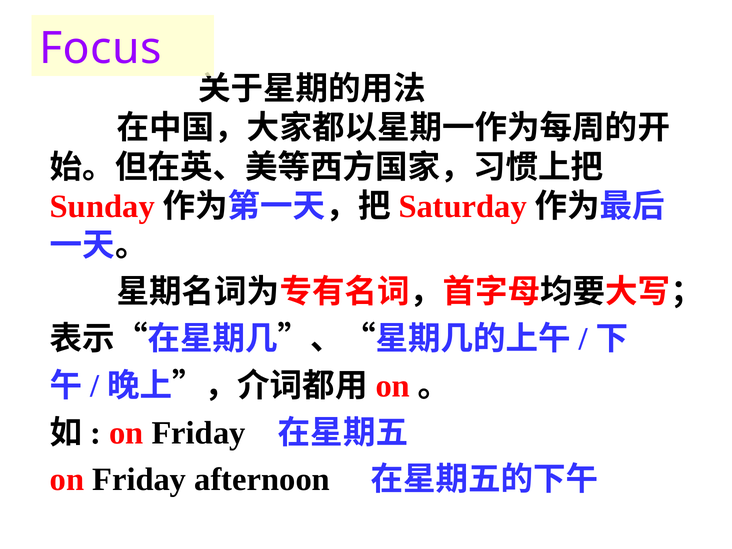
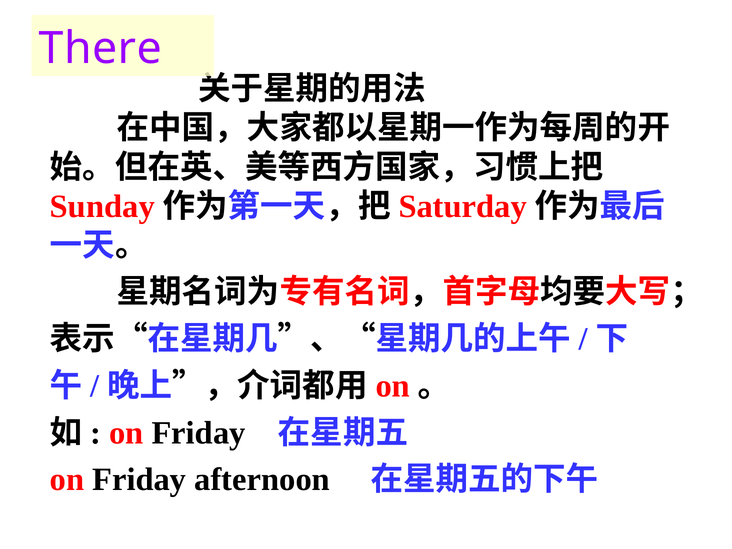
Focus: Focus -> There (100, 49)
